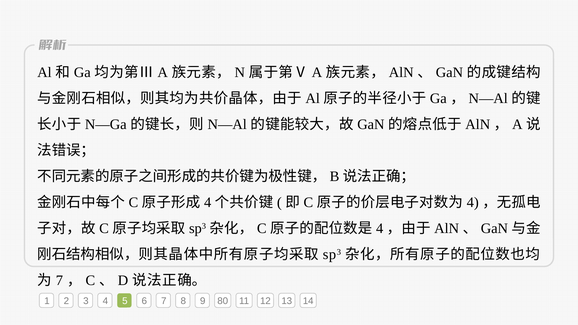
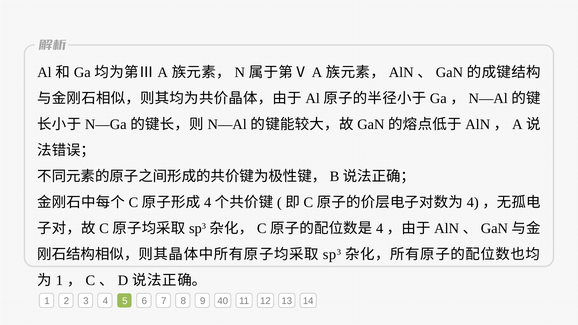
7: 7 -> 1 (59, 281)
80: 80 -> 40 (223, 301)
